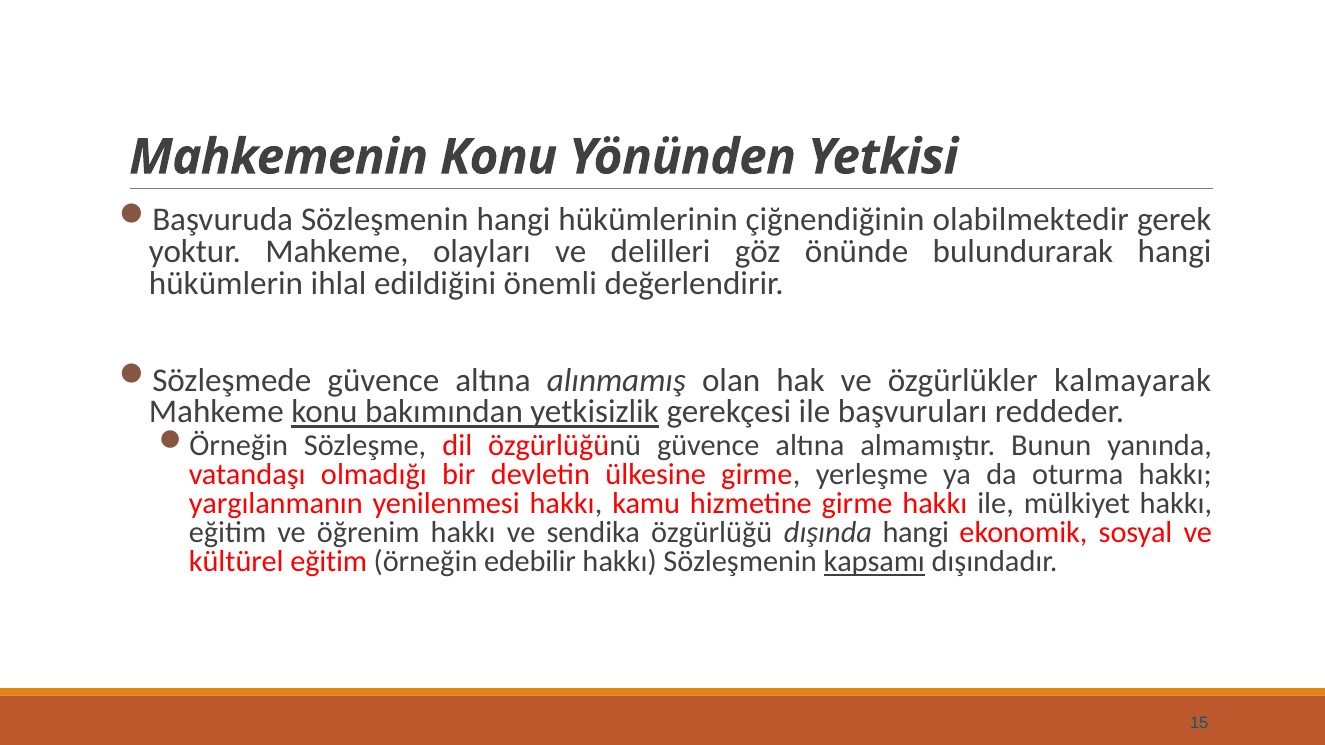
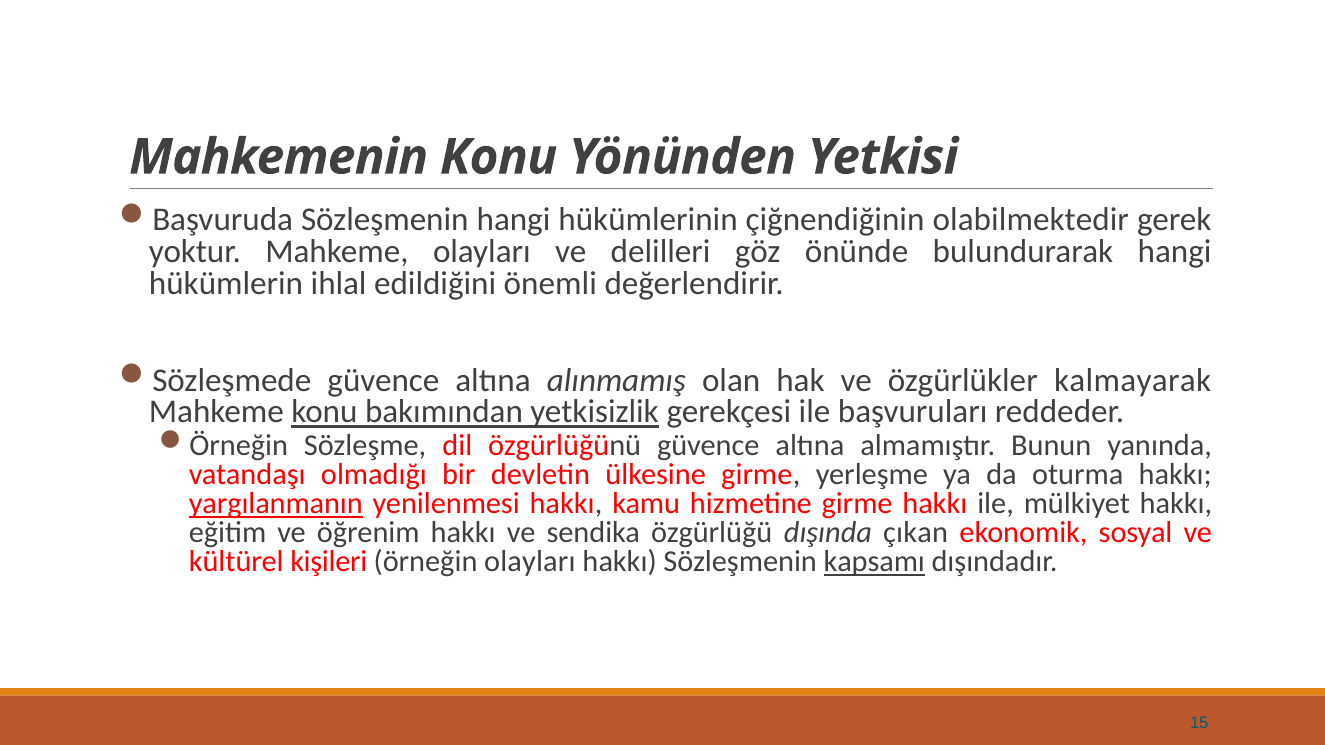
yargılanmanın underline: none -> present (276, 504)
dışında hangi: hangi -> çıkan (916, 533)
kültürel eğitim: eğitim -> kişileri (329, 562)
örneğin edebilir: edebilir -> olayları (530, 562)
